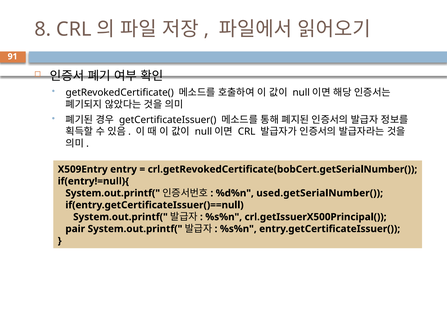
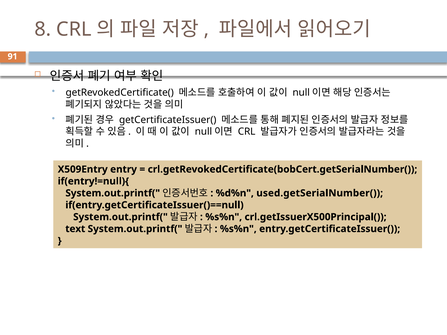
pair: pair -> text (75, 229)
